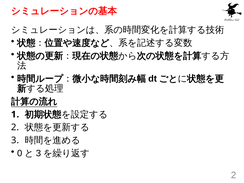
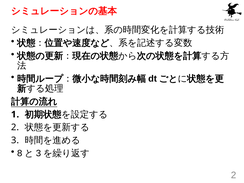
0: 0 -> 8 (20, 153)
